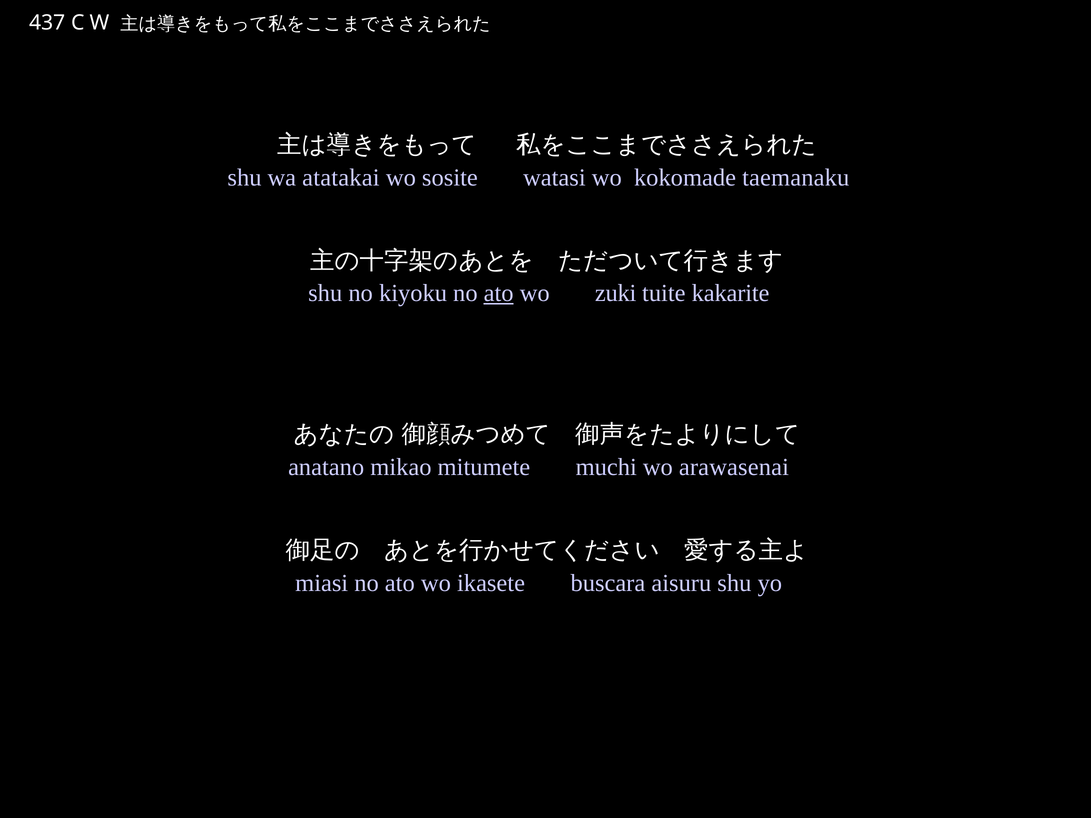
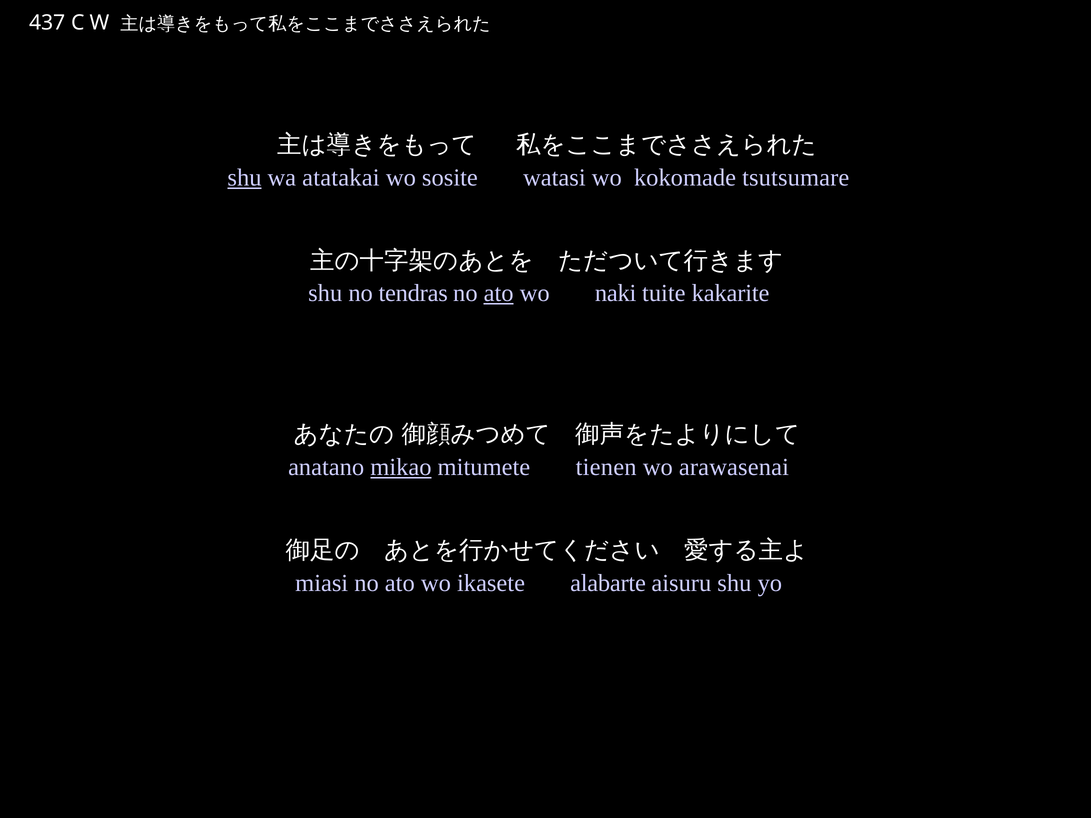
shu underline: none -> present (245, 178)
taemanaku: taemanaku -> tsutsumare (796, 178)
kiyoku: kiyoku -> tendras (413, 293)
zuki: zuki -> naki (616, 293)
mikao underline: none -> present (401, 467)
muchi: muchi -> tienen (606, 467)
buscara: buscara -> alabarte (608, 583)
